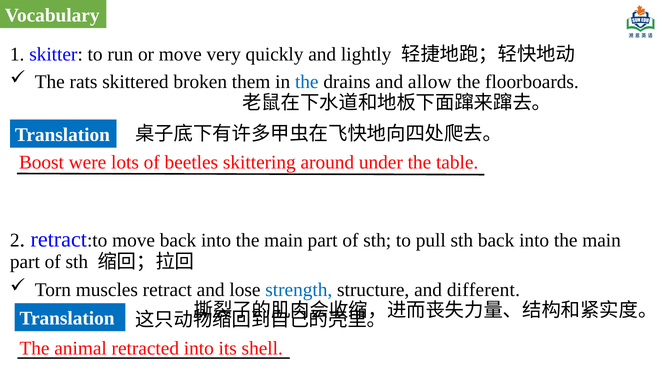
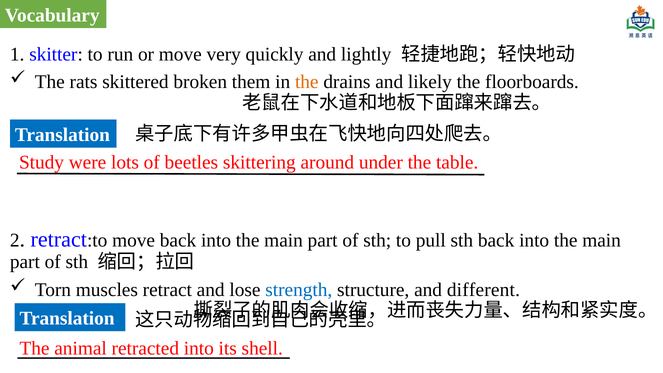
the colour: blue -> orange (307, 82)
allow: allow -> likely (430, 82)
Boost: Boost -> Study (41, 162)
